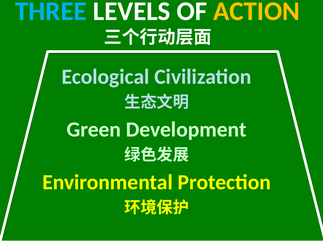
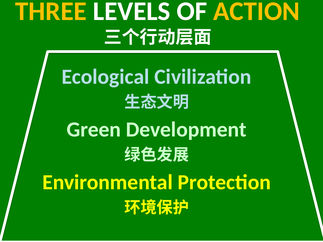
THREE colour: light blue -> yellow (51, 11)
